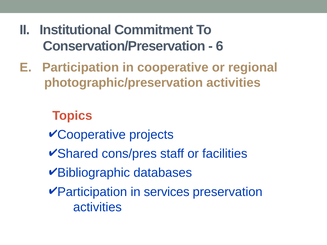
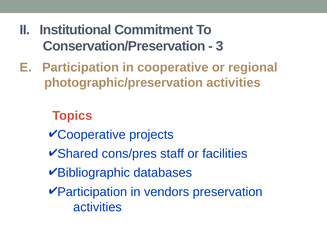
6: 6 -> 3 (220, 46)
services: services -> vendors (167, 192)
